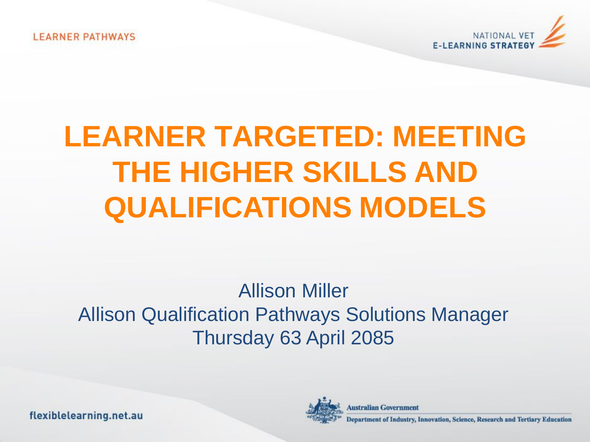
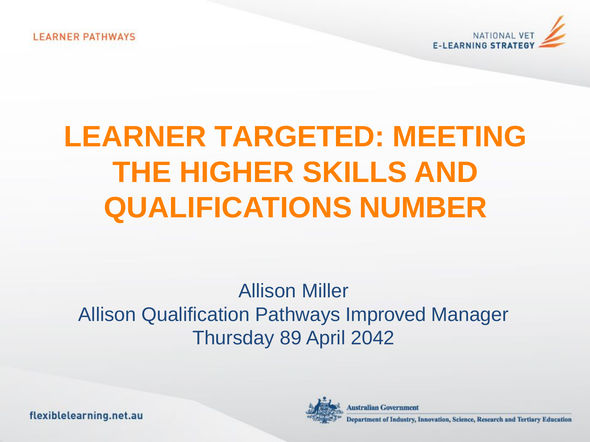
MODELS: MODELS -> NUMBER (423, 208)
Solutions: Solutions -> Improved (386, 315)
63: 63 -> 89 (291, 338)
2085: 2085 -> 2042 (373, 338)
